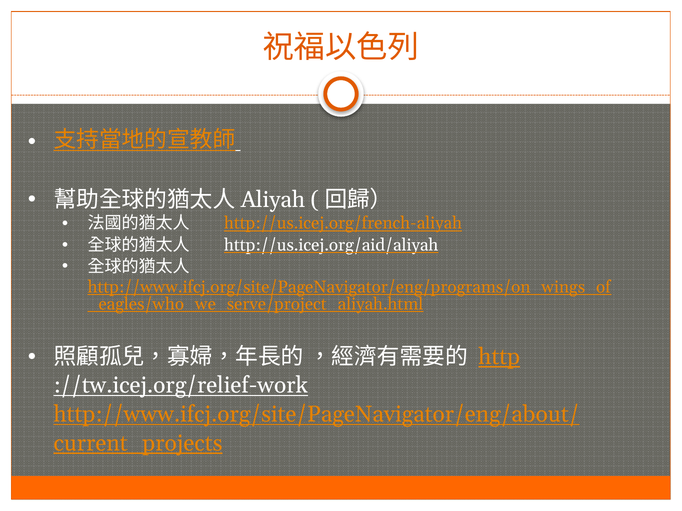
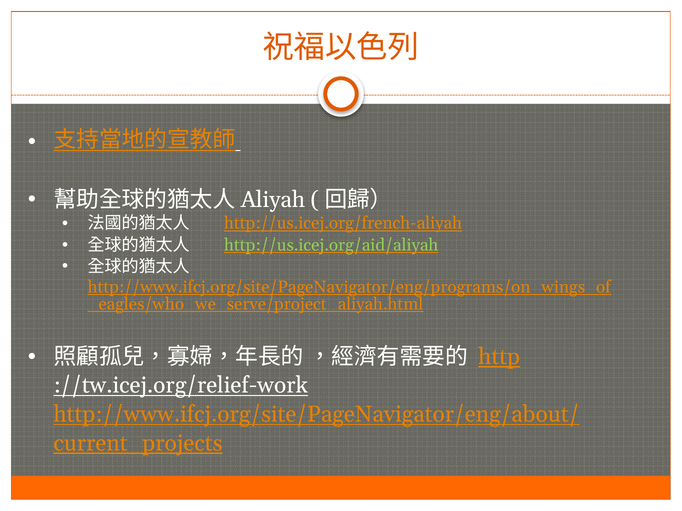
http://us.icej.org/aid/aliyah colour: white -> light green (331, 245)
